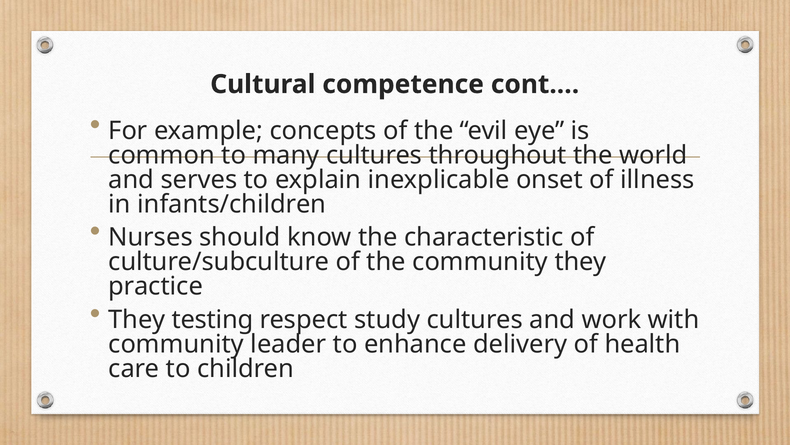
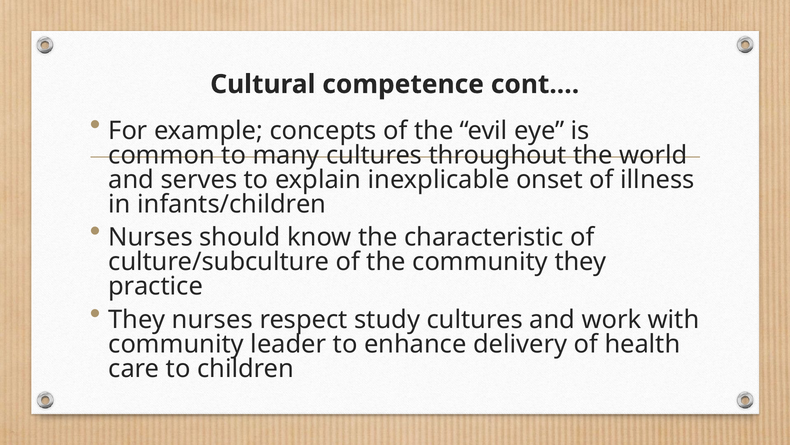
They testing: testing -> nurses (212, 319)
